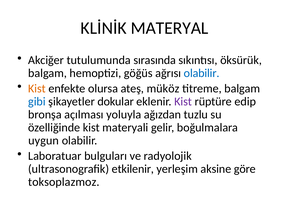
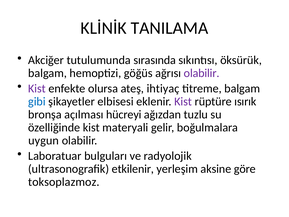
MATERYAL: MATERYAL -> TANILAMA (169, 28)
olabilir colour: blue -> purple (202, 73)
Kist colour: orange -> purple (37, 88)
müköz: müköz -> ihtiyaç (163, 88)
dokular: dokular -> elbisesi (116, 101)
edip: edip -> ısırık (245, 101)
yoluyla: yoluyla -> hücreyi (124, 114)
